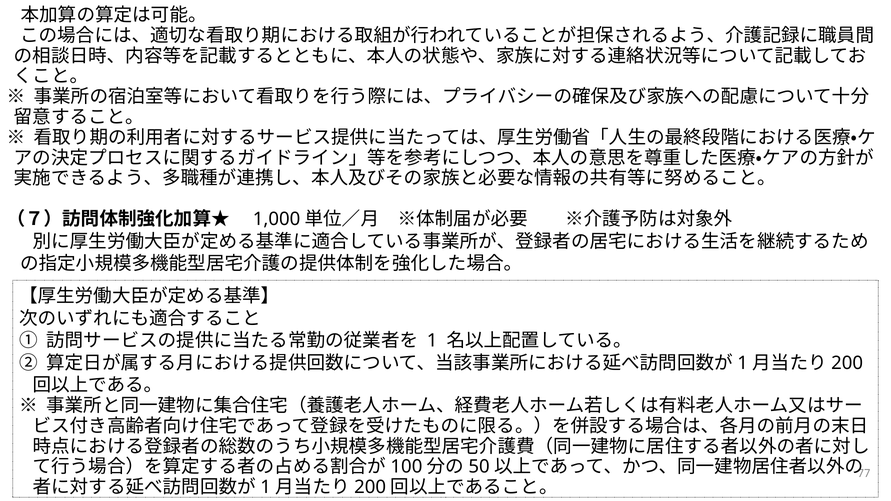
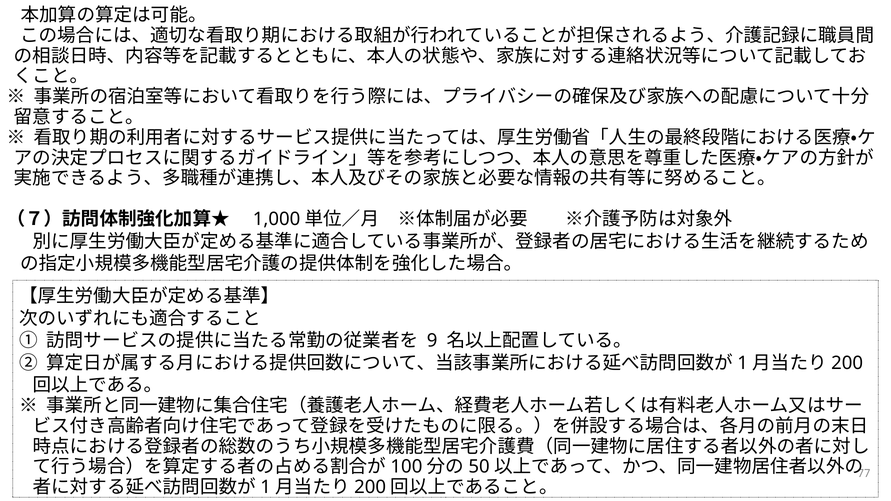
1: 1 -> 9 (432, 341)
